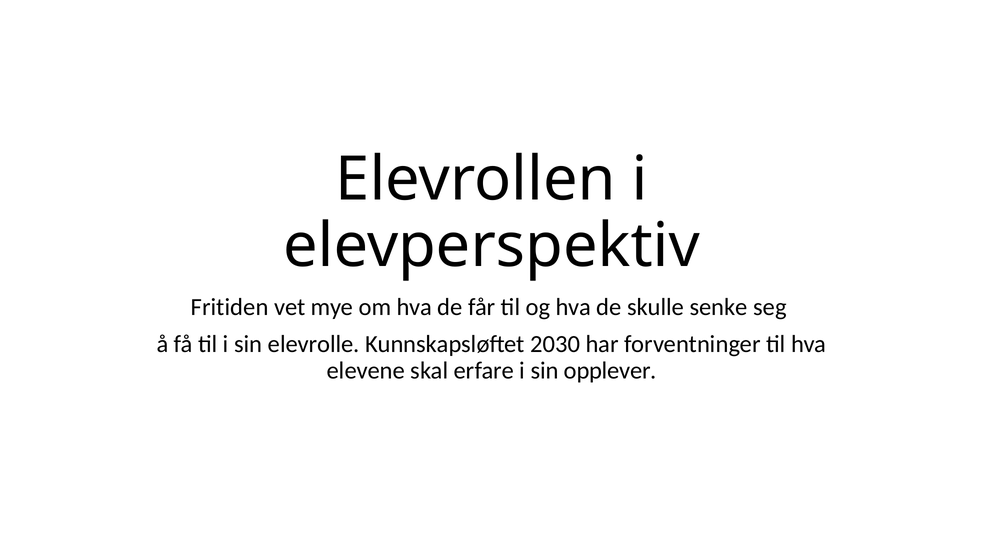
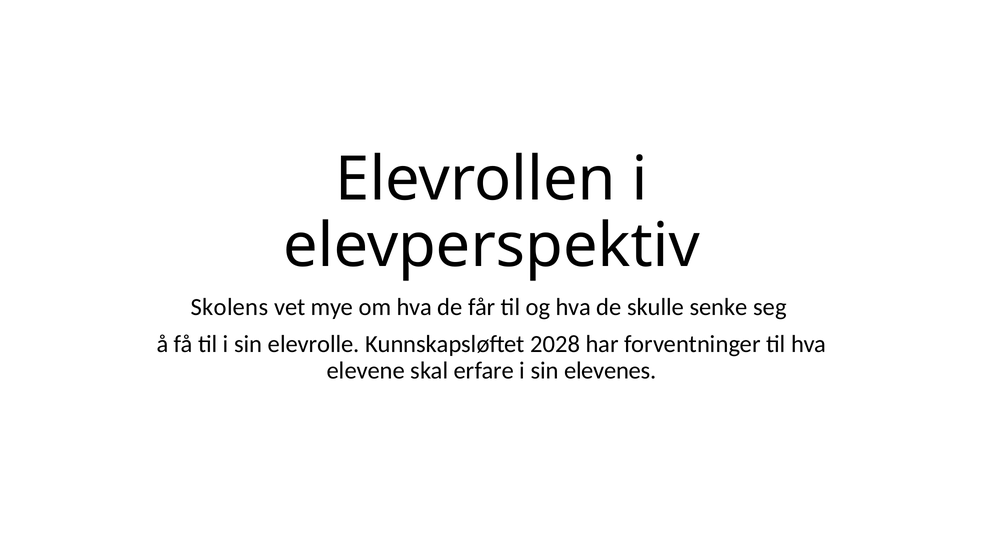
Fritiden: Fritiden -> Skolens (230, 307)
2030: 2030 -> 2028 (555, 344)
opplever: opplever -> elevenes (610, 371)
